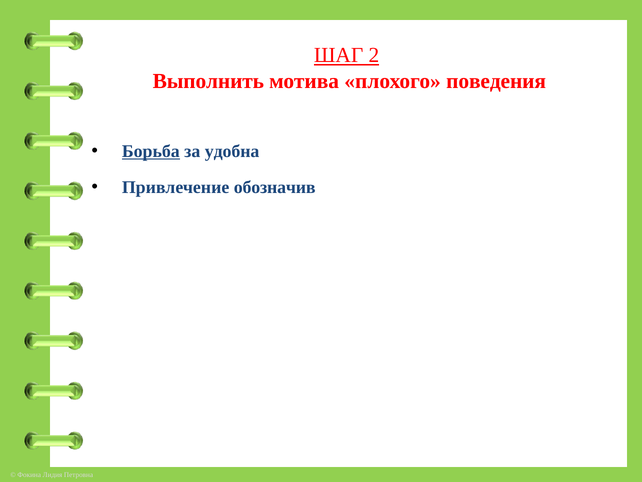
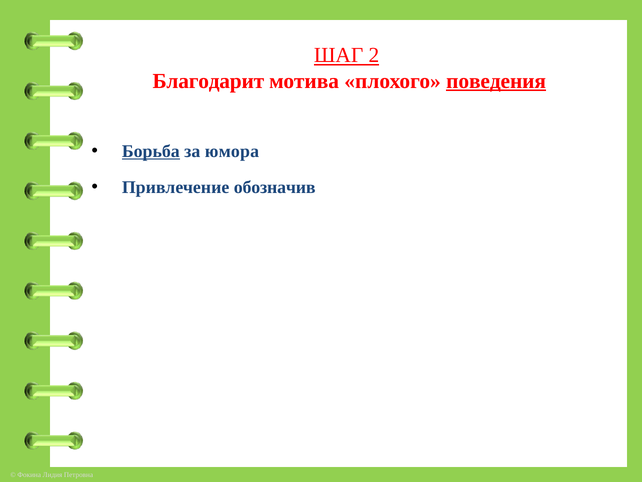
Выполнить: Выполнить -> Благодарит (208, 81)
поведения underline: none -> present (496, 81)
удобна: удобна -> юмора (232, 151)
